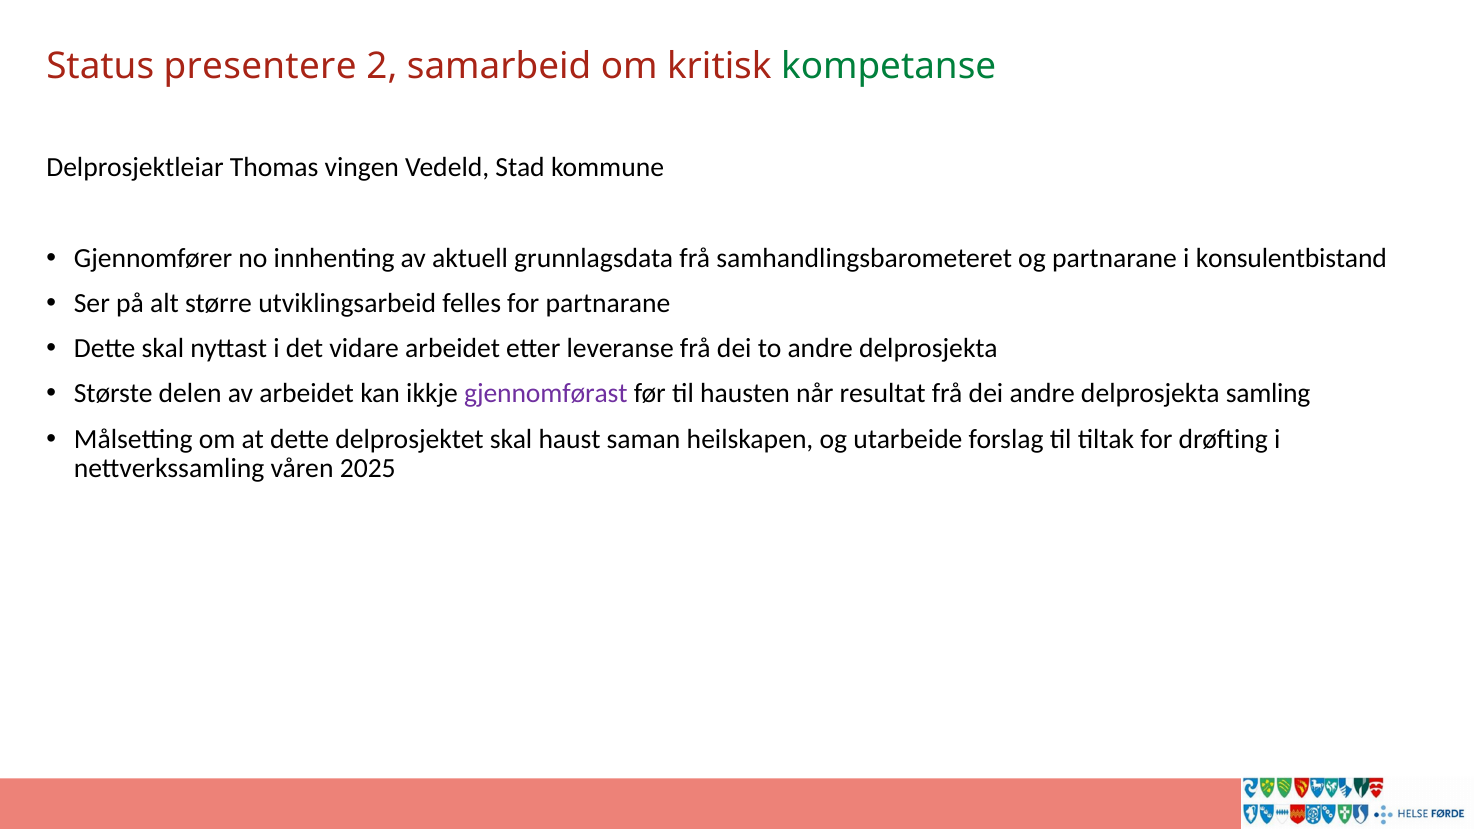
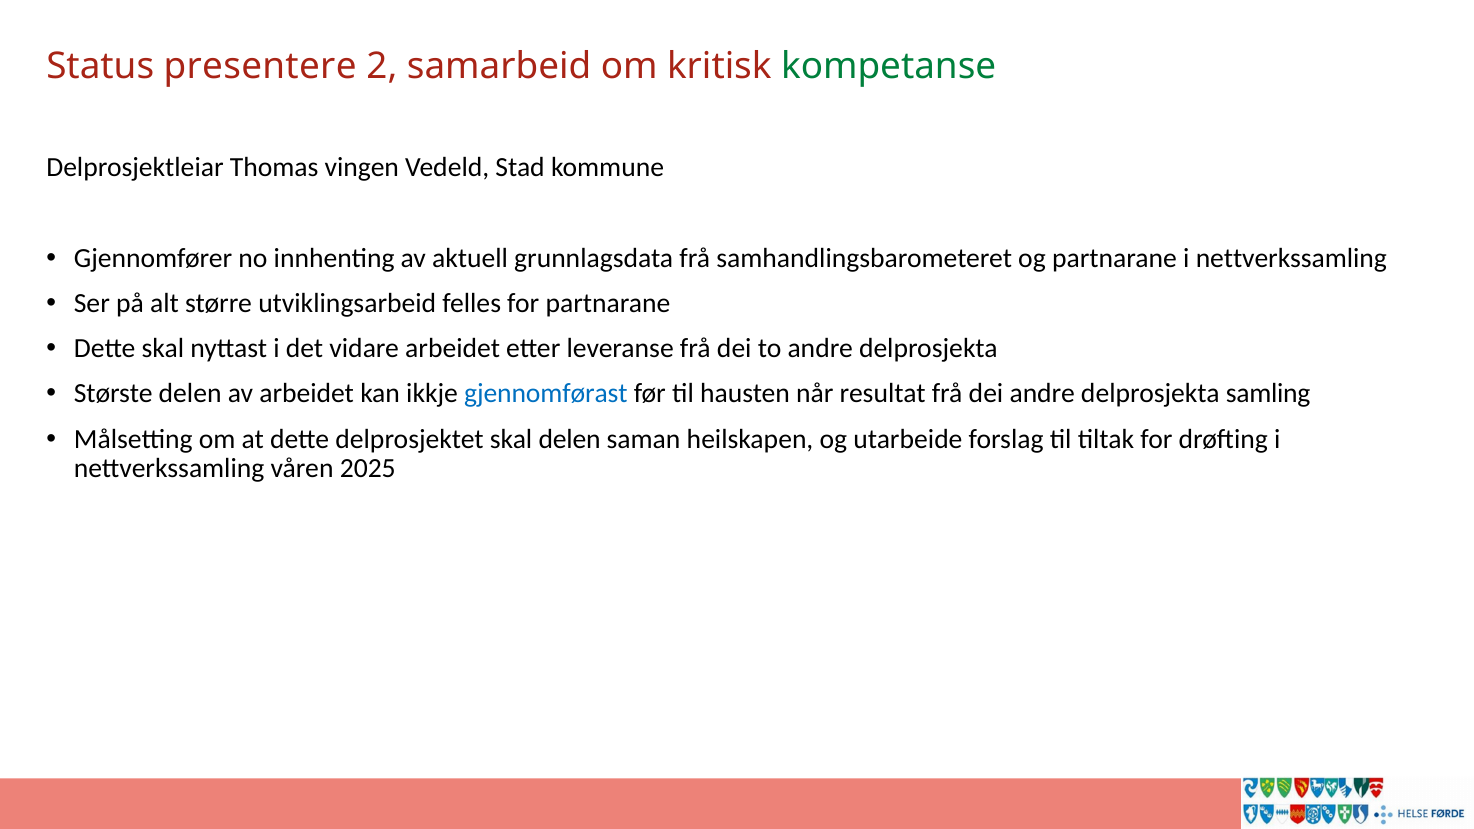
partnarane i konsulentbistand: konsulentbistand -> nettverkssamling (1291, 258)
gjennomførast colour: purple -> blue (546, 394)
skal haust: haust -> delen (570, 439)
